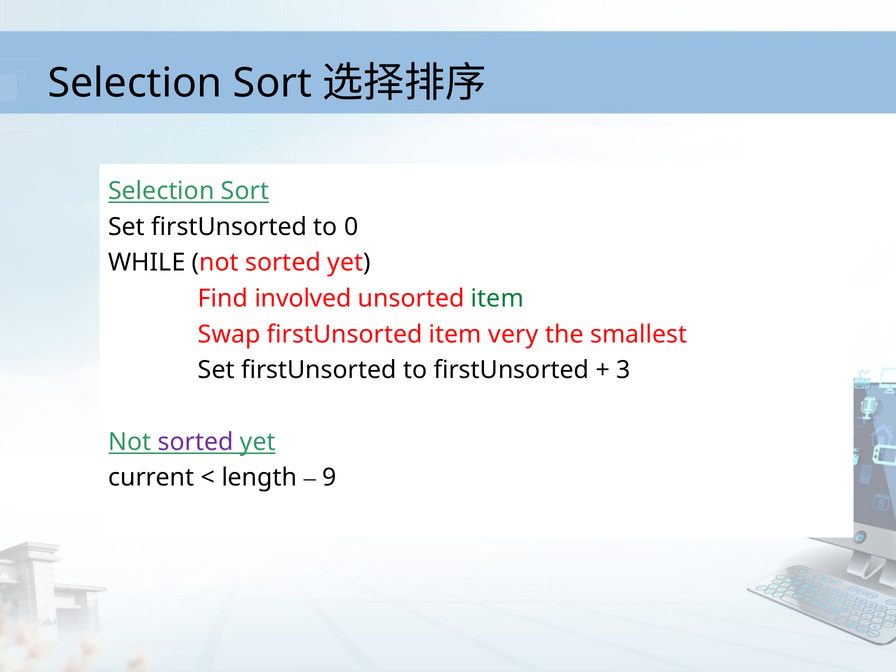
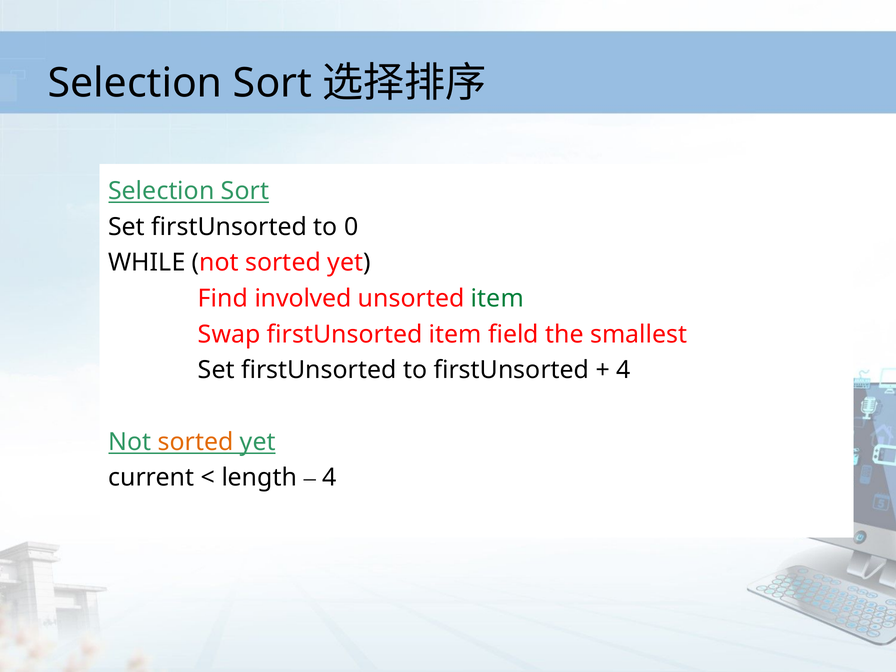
very: very -> field (514, 334)
3: 3 -> 4 (623, 370)
sorted colour: purple -> orange (196, 442)
9: 9 -> 4 (330, 478)
